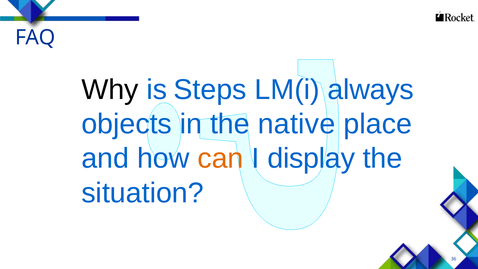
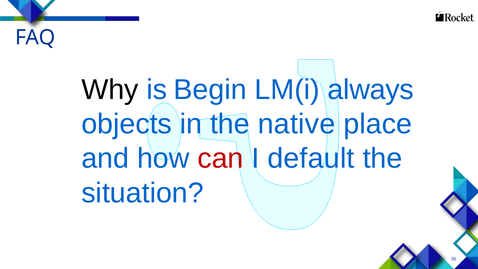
Steps: Steps -> Begin (210, 90)
can colour: orange -> red (220, 158)
display: display -> default (311, 158)
